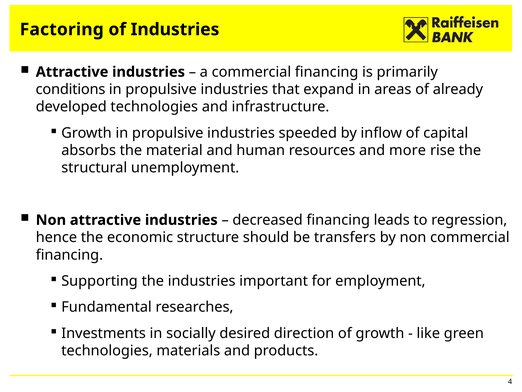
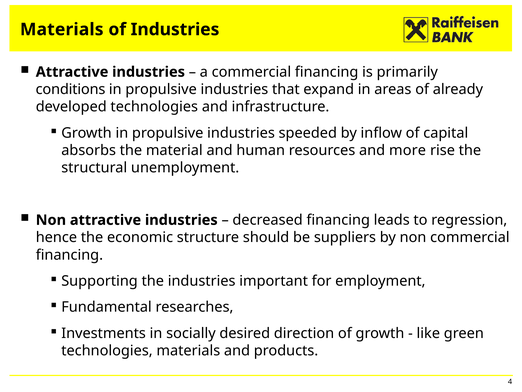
Factoring: Factoring -> Materials (62, 29)
transfers: transfers -> suppliers (345, 237)
